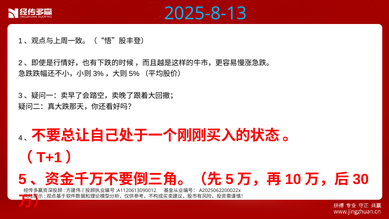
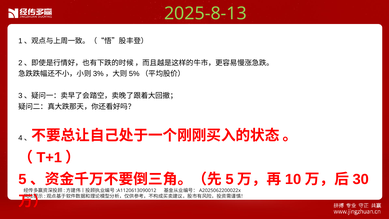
2025-8-13 colour: light blue -> light green (205, 13)
